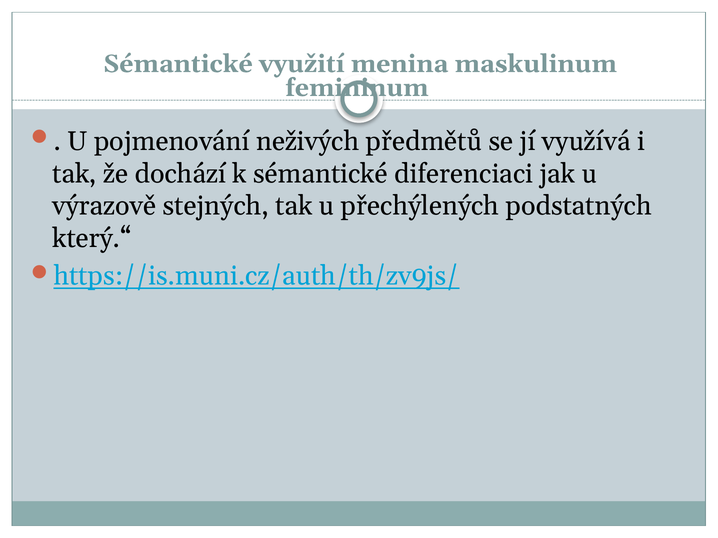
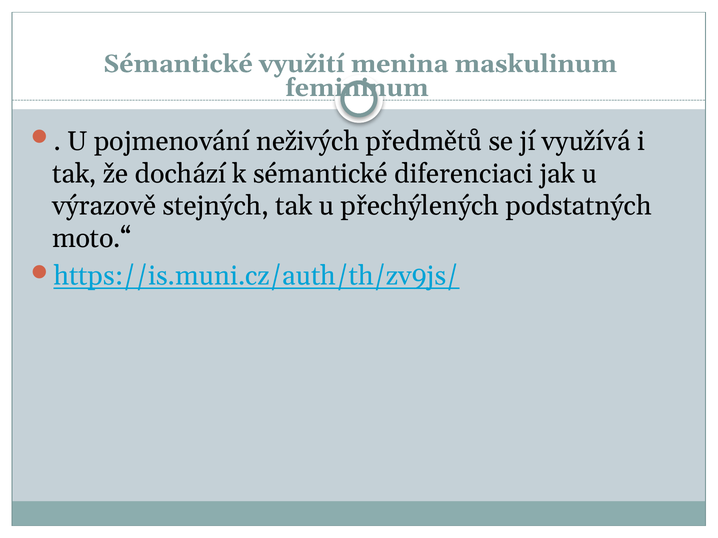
který.“: který.“ -> moto.“ (92, 239)
